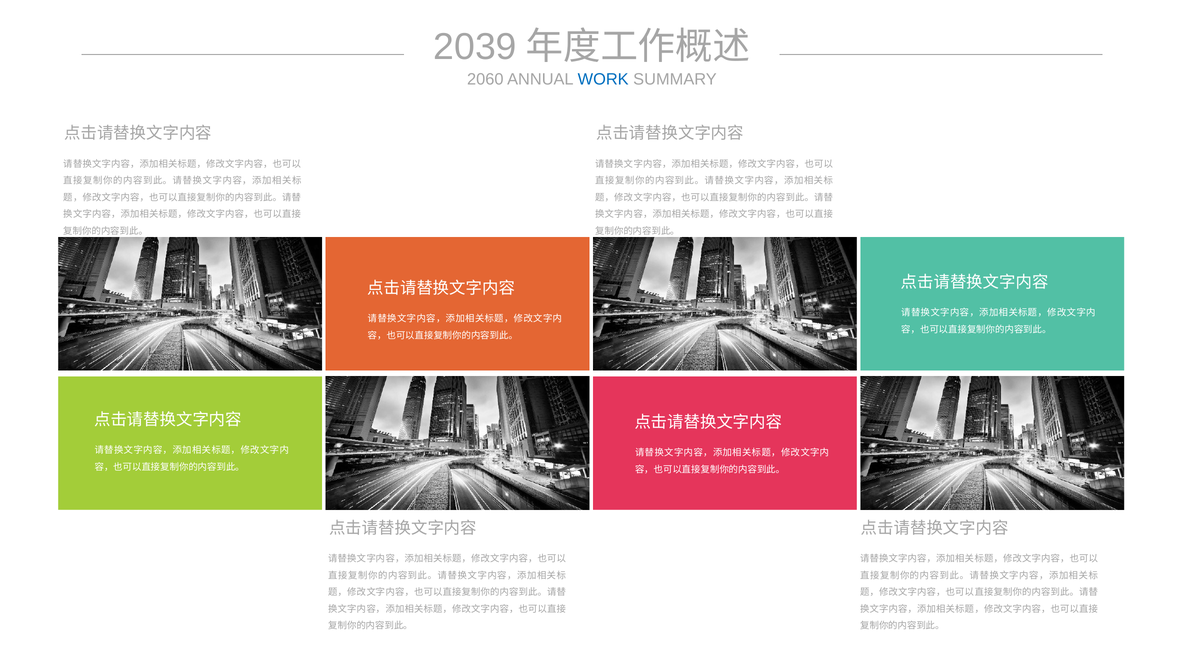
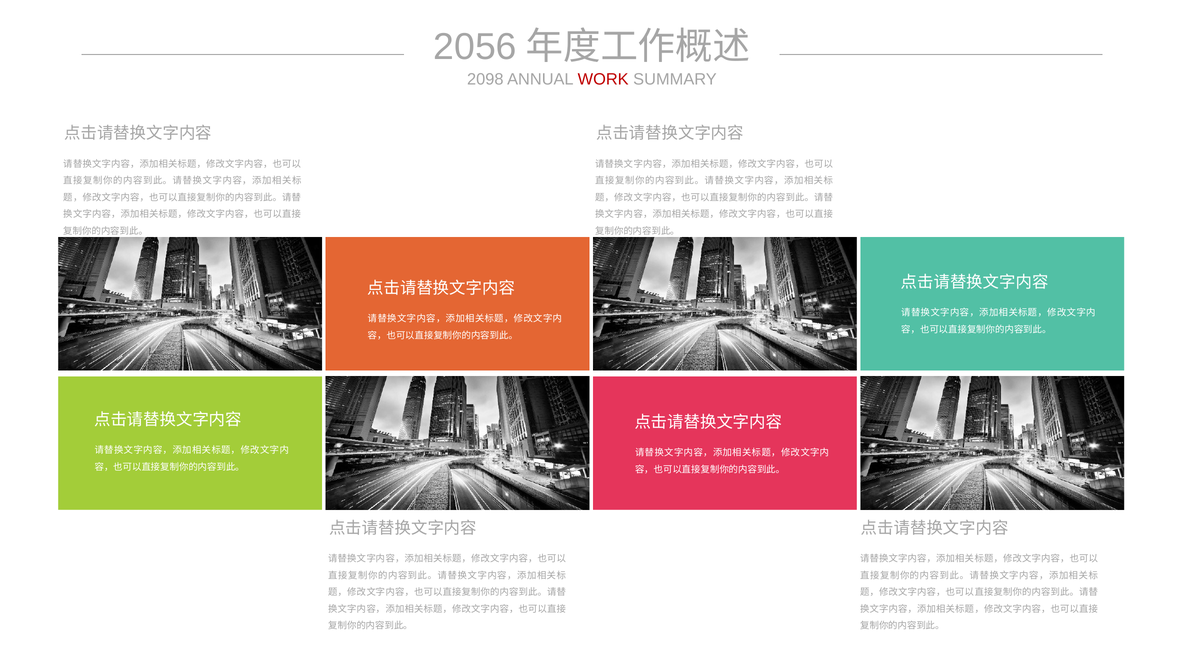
2039: 2039 -> 2056 (475, 47)
2060: 2060 -> 2098 (485, 79)
WORK colour: blue -> red (603, 79)
